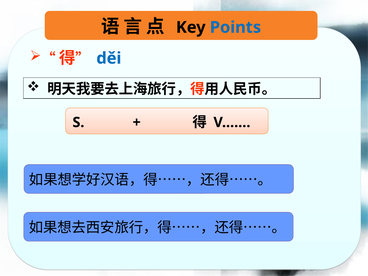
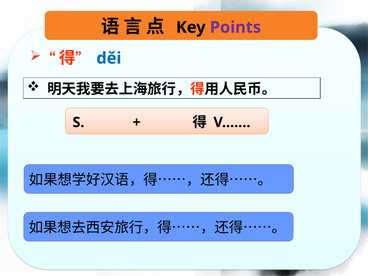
Points colour: blue -> purple (235, 27)
